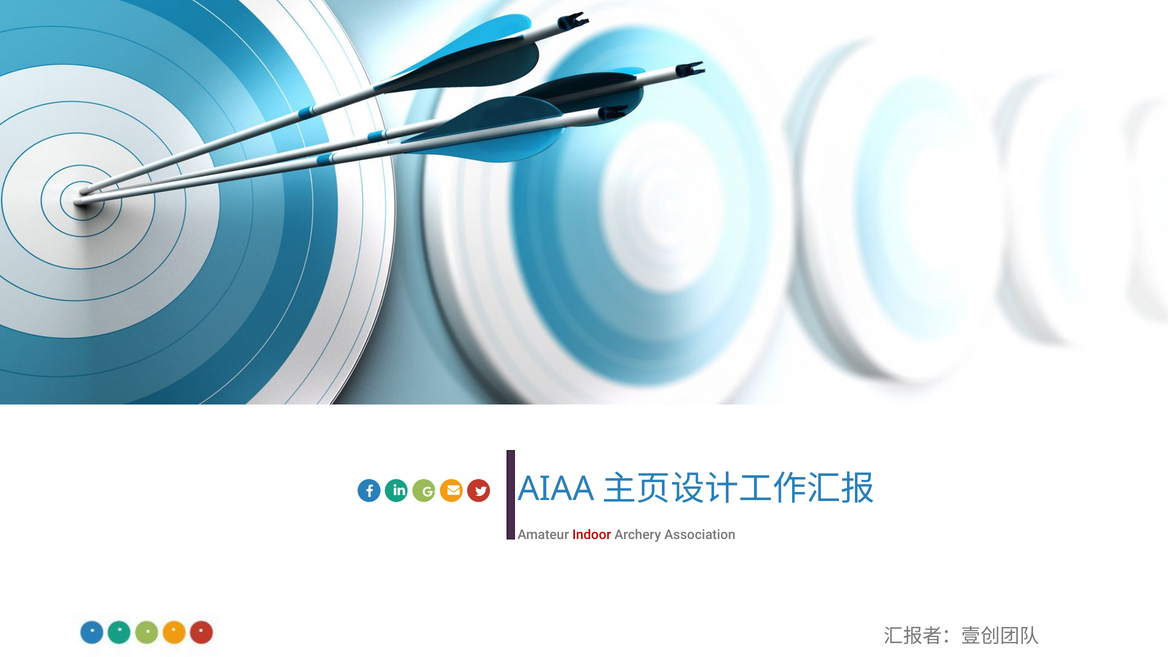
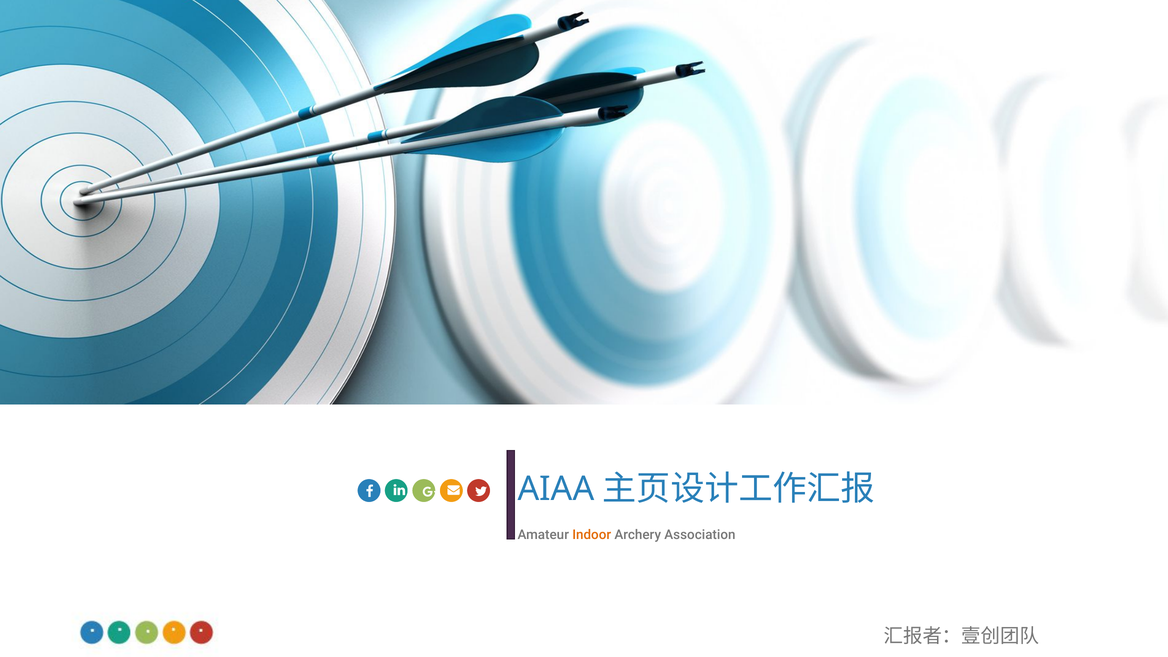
Indoor colour: red -> orange (592, 535)
